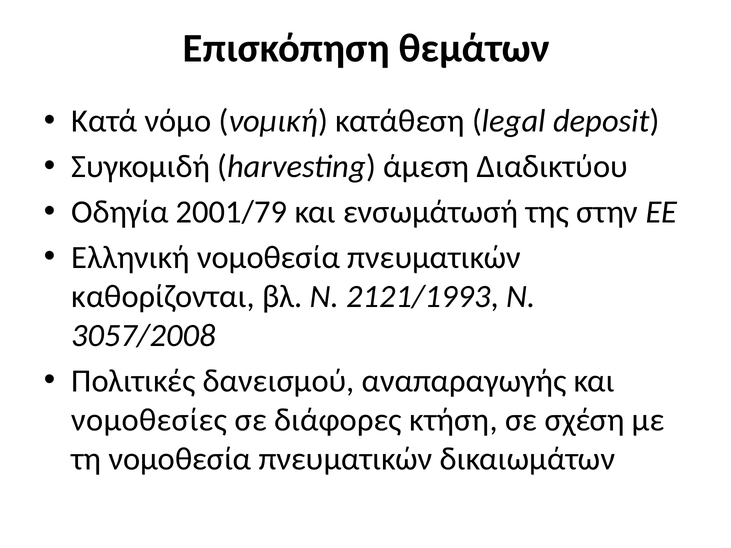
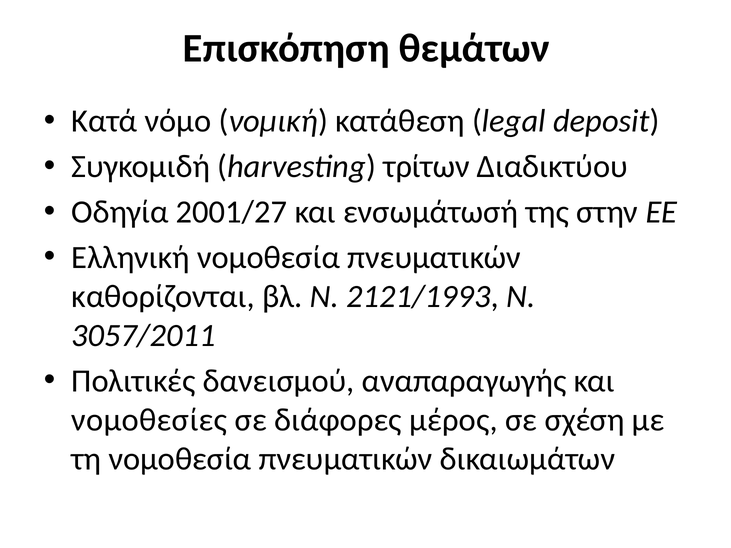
άμεση: άμεση -> τρίτων (426, 167)
2001/79: 2001/79 -> 2001/27 (232, 212)
3057/2008: 3057/2008 -> 3057/2011 (143, 336)
κτήση: κτήση -> μέρος (453, 420)
